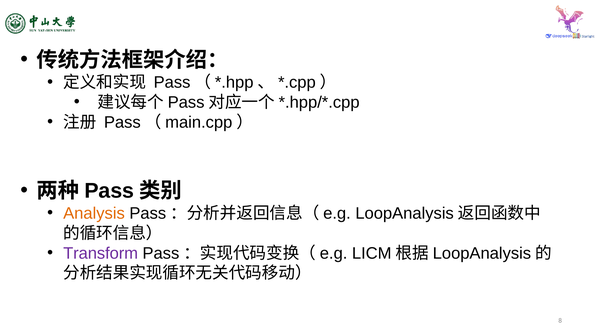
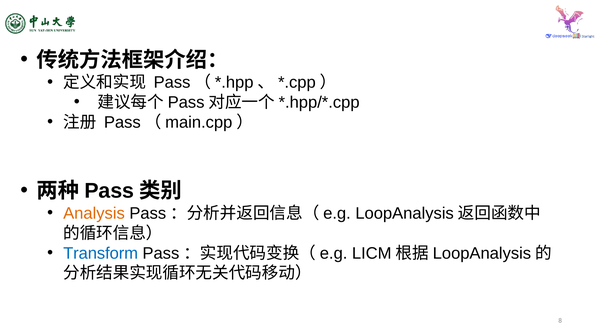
Transform colour: purple -> blue (101, 253)
